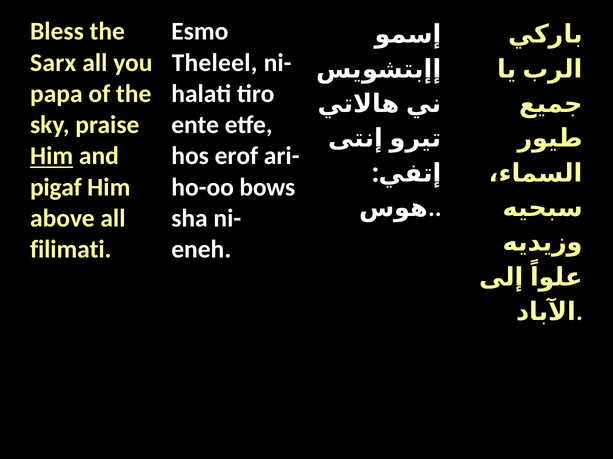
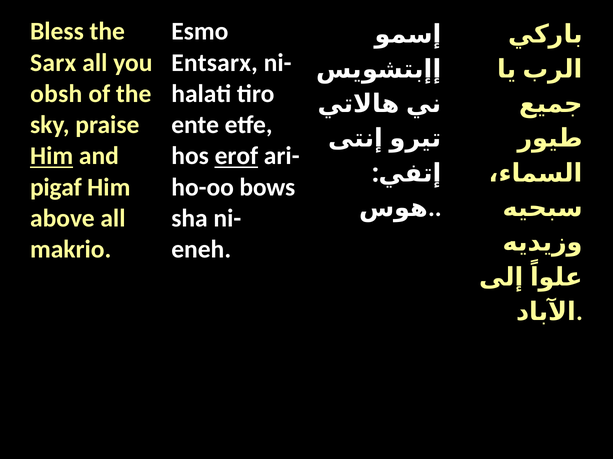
Theleel: Theleel -> Entsarx (215, 63)
papa: papa -> obsh (56, 94)
erof underline: none -> present (236, 156)
filimati: filimati -> makrio (71, 250)
